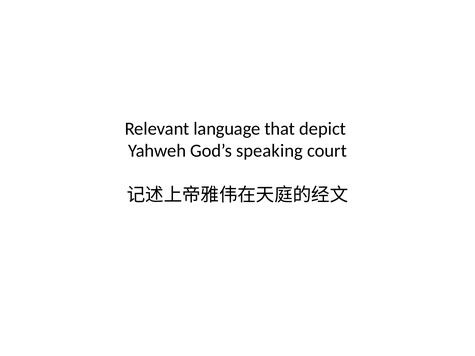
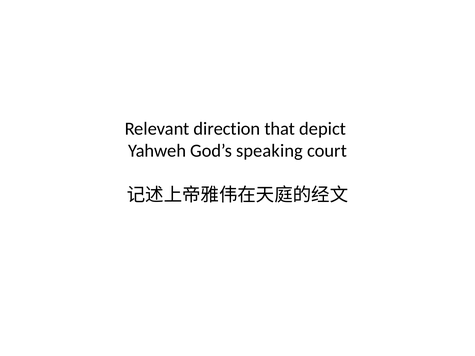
language: language -> direction (227, 129)
